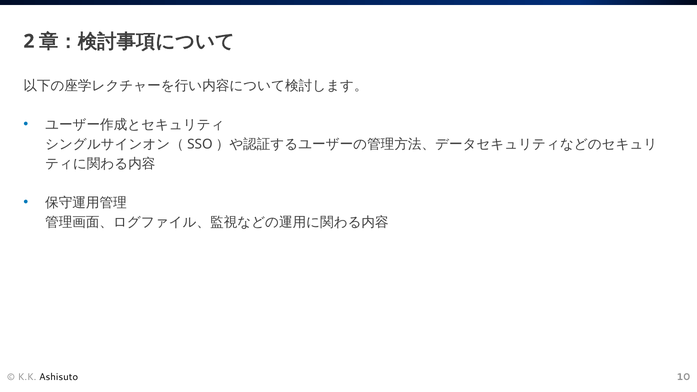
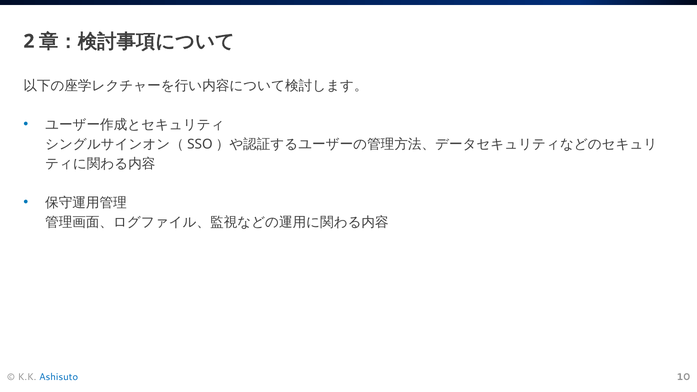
Ashisuto colour: black -> blue (59, 377)
